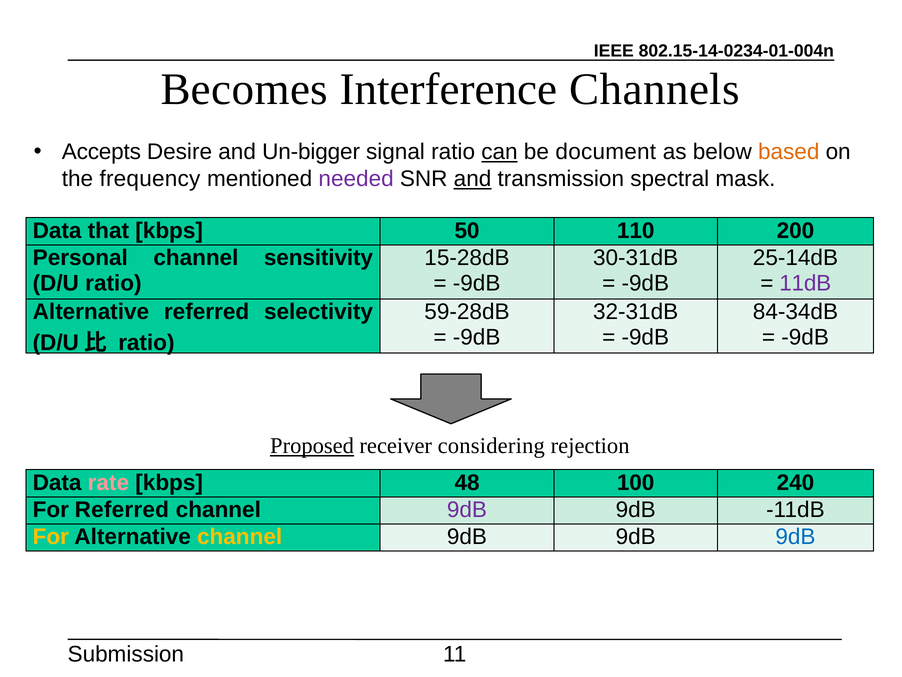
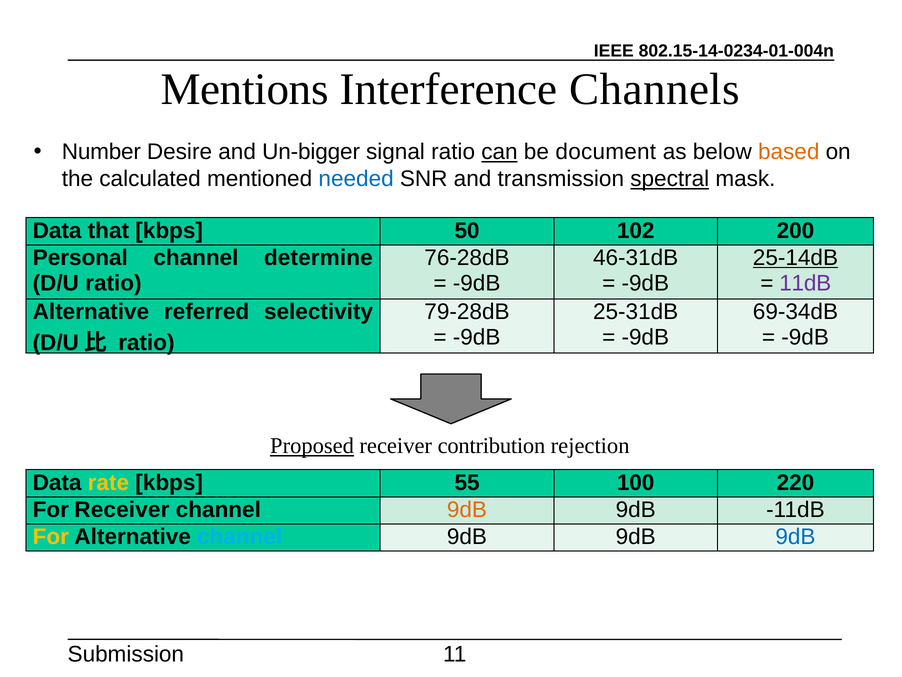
Becomes: Becomes -> Mentions (245, 89)
Accepts: Accepts -> Number (101, 152)
frequency: frequency -> calculated (150, 179)
needed colour: purple -> blue (356, 179)
and underline: present -> none (473, 179)
spectral underline: none -> present (670, 179)
110: 110 -> 102 (636, 231)
sensitivity: sensitivity -> determine (318, 258)
15-28dB: 15-28dB -> 76-28dB (467, 258)
30-31dB: 30-31dB -> 46-31dB (636, 258)
25-14dB underline: none -> present (795, 258)
59-28dB: 59-28dB -> 79-28dB (467, 312)
32-31dB: 32-31dB -> 25-31dB (636, 312)
84-34dB: 84-34dB -> 69-34dB (795, 312)
considering: considering -> contribution (491, 446)
rate colour: pink -> yellow (108, 482)
48: 48 -> 55 (467, 482)
240: 240 -> 220 (795, 482)
For Referred: Referred -> Receiver (122, 509)
9dB colour: purple -> orange (467, 509)
channel colour: yellow -> light blue (240, 537)
